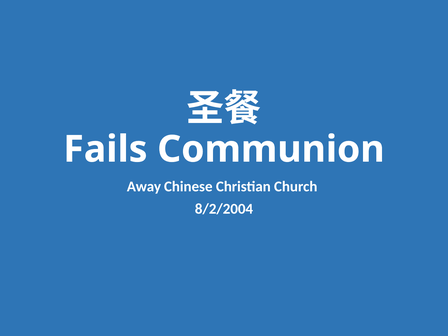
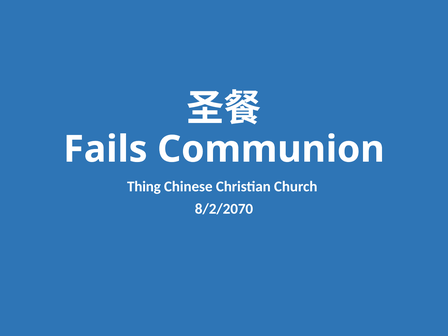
Away: Away -> Thing (144, 187)
8/2/2004: 8/2/2004 -> 8/2/2070 (224, 209)
